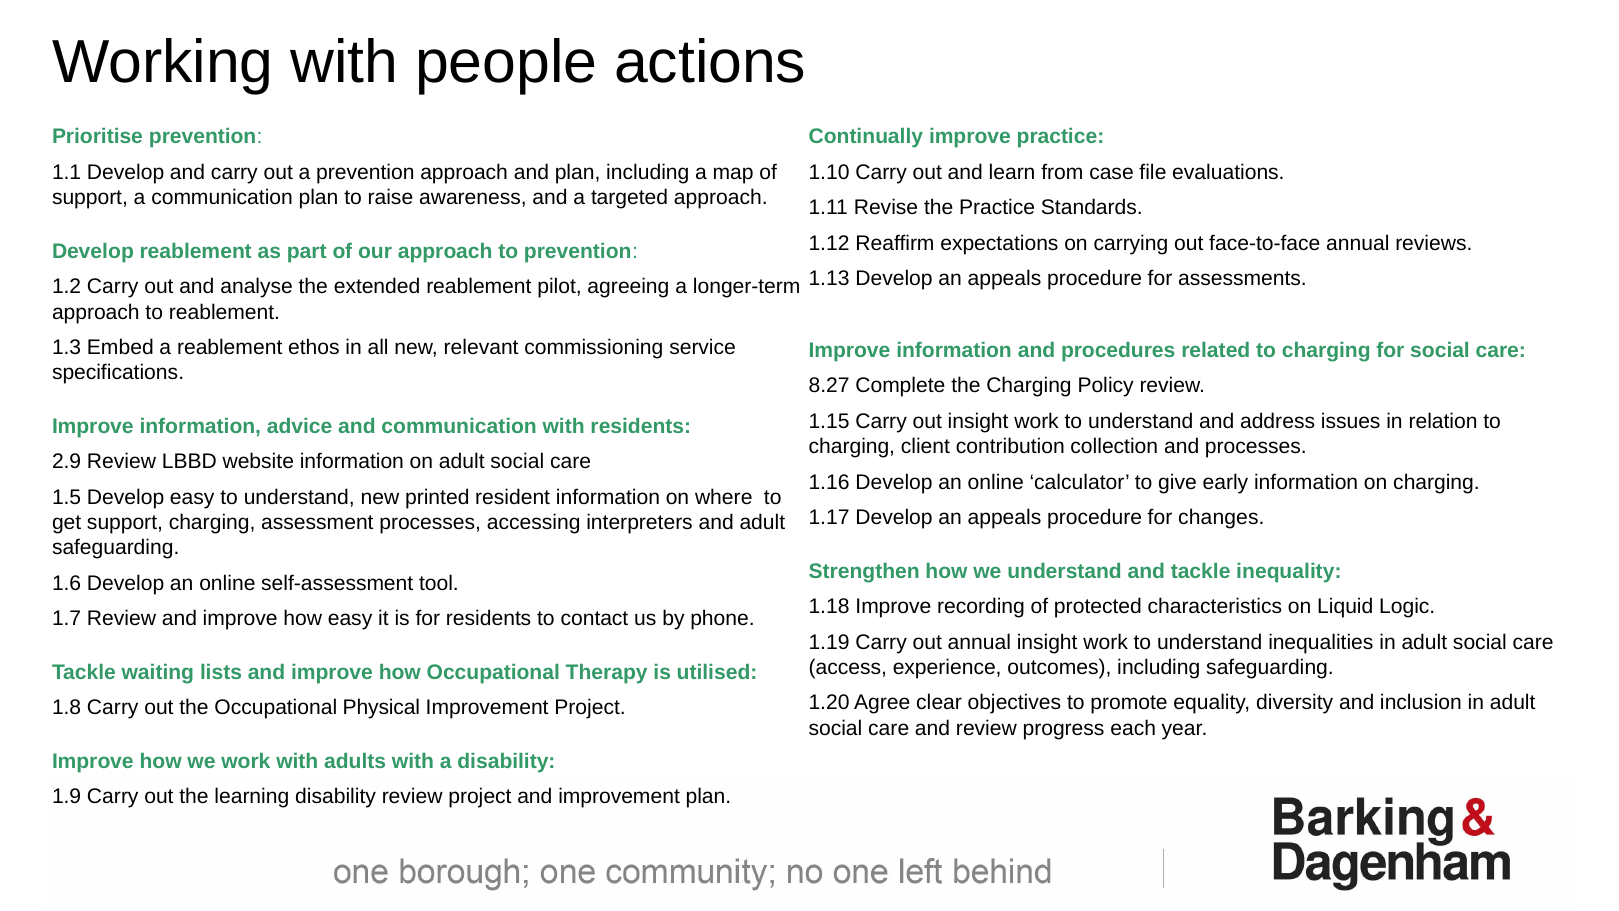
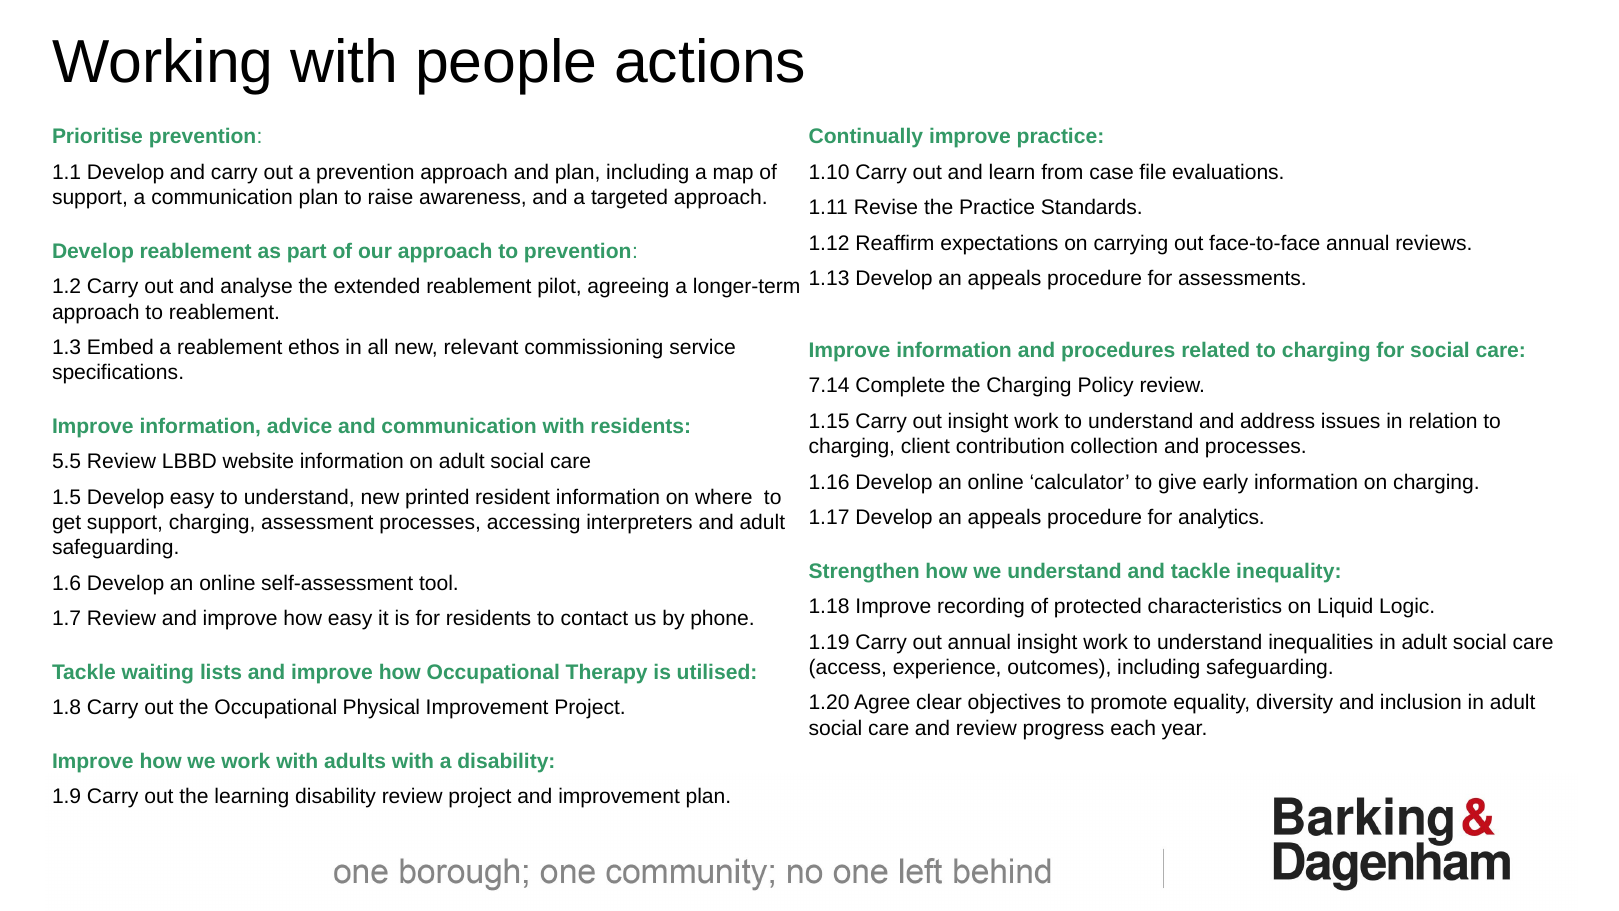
8.27: 8.27 -> 7.14 (829, 386)
2.9: 2.9 -> 5.5 (67, 462)
changes: changes -> analytics (1221, 517)
